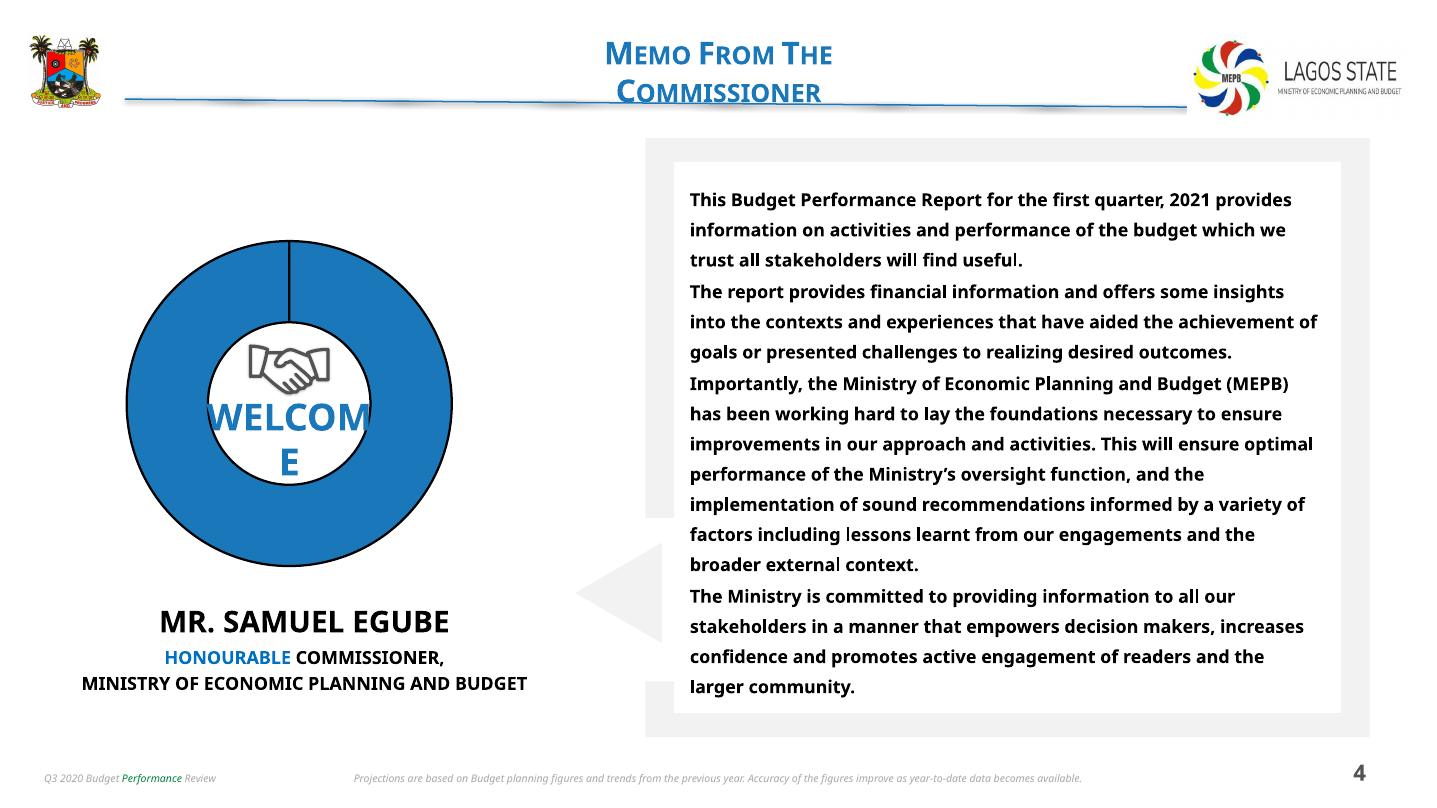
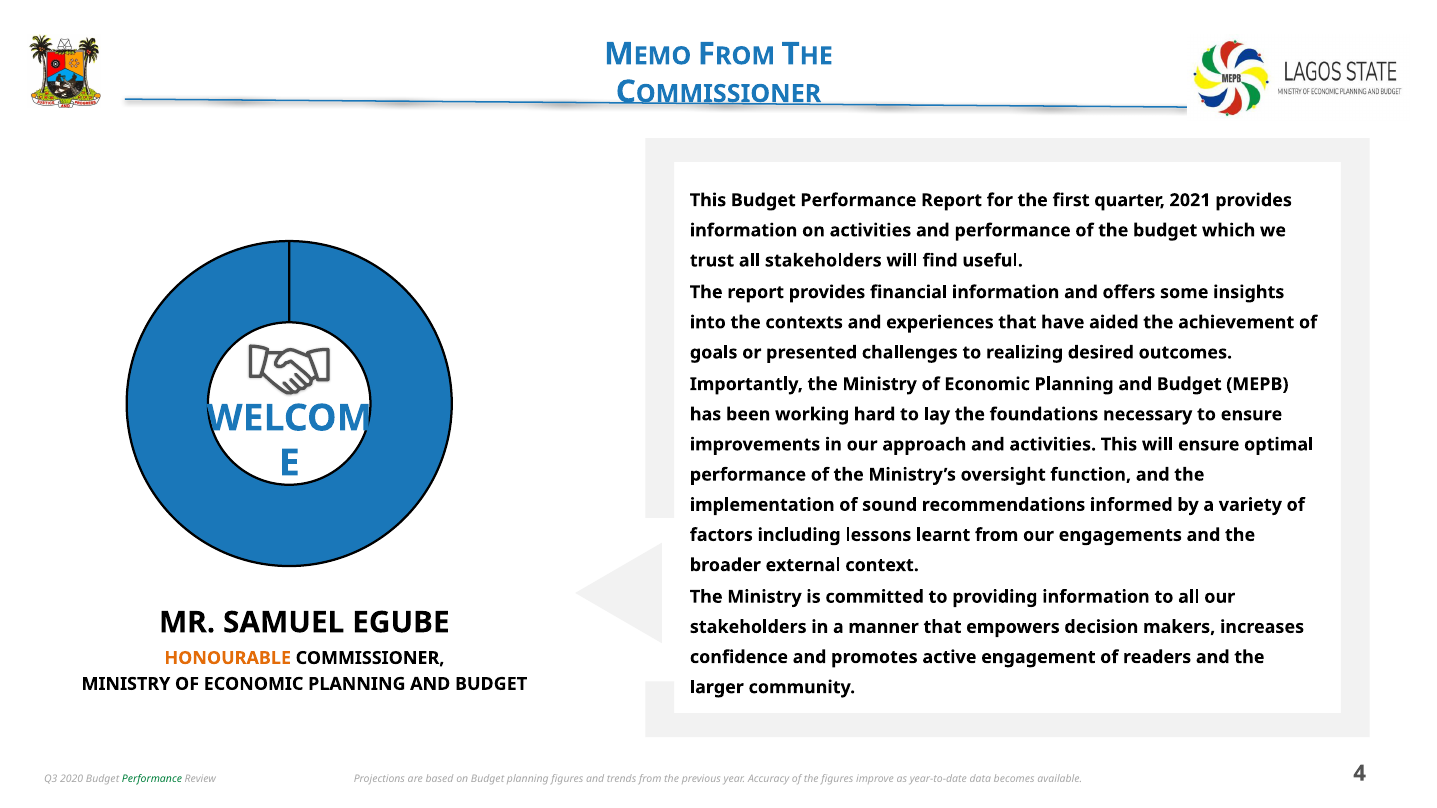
HONOURABLE colour: blue -> orange (228, 658)
